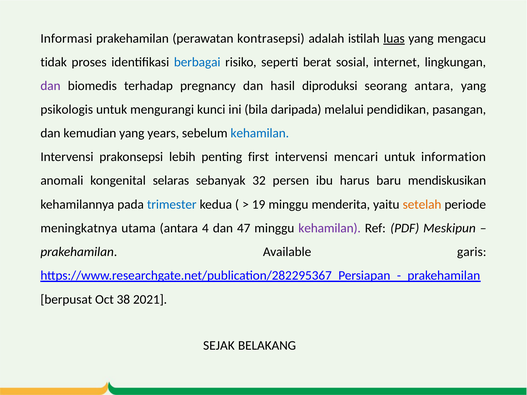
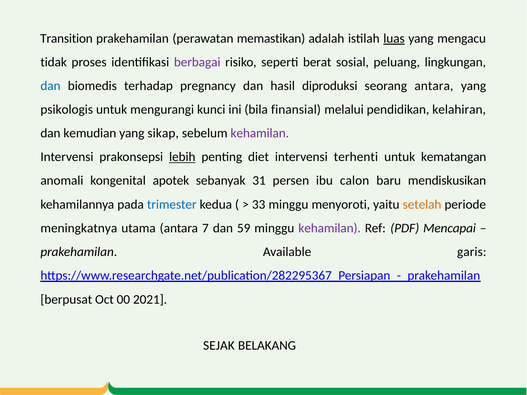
Informasi: Informasi -> Transition (66, 38)
kontrasepsi: kontrasepsi -> memastikan (271, 38)
berbagai colour: blue -> purple (197, 62)
internet: internet -> peluang (397, 62)
dan colour: purple -> blue (50, 86)
daripada: daripada -> finansial (296, 110)
pasangan: pasangan -> kelahiran (459, 110)
years: years -> sikap (163, 133)
kehamilan colour: blue -> purple (260, 133)
lebih underline: none -> present (182, 157)
first: first -> diet (259, 157)
mencari: mencari -> terhenti (356, 157)
information: information -> kematangan (454, 157)
selaras: selaras -> apotek (171, 181)
32: 32 -> 31 (259, 181)
harus: harus -> calon (355, 181)
19: 19 -> 33 (259, 204)
menderita: menderita -> menyoroti (341, 204)
4: 4 -> 7 (205, 228)
47: 47 -> 59 (244, 228)
Meskipun: Meskipun -> Mencapai (450, 228)
38: 38 -> 00 (123, 300)
